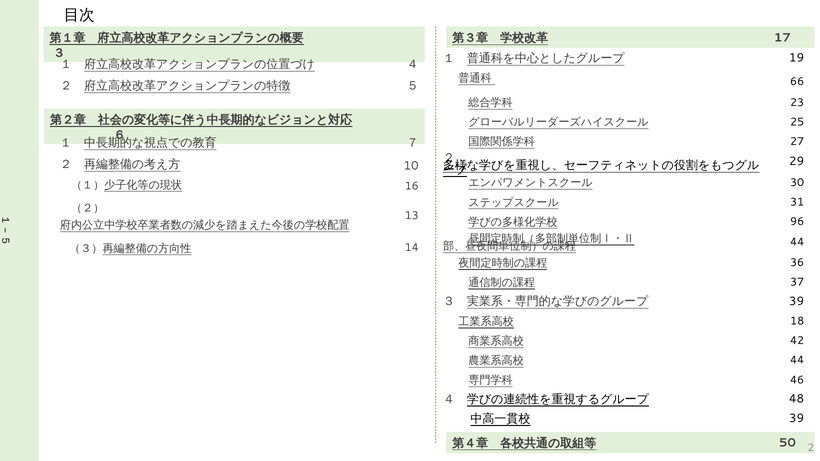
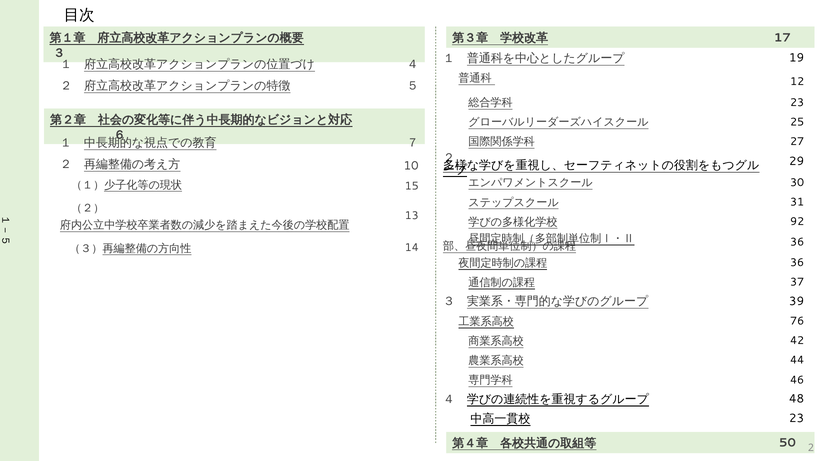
66: 66 -> 12 (797, 82)
16: 16 -> 15 (412, 186)
96: 96 -> 92 (797, 222)
44: 44 -> 36 (797, 242)
18: 18 -> 76 (797, 321)
39: 39 -> 23 (797, 419)
